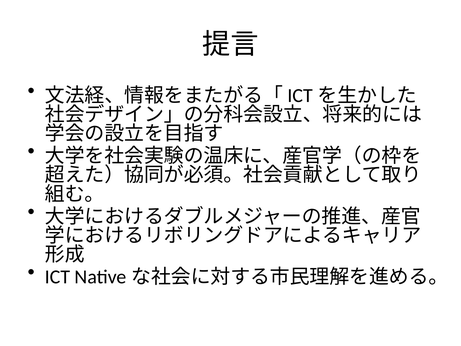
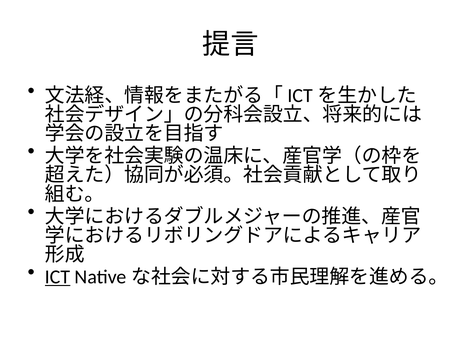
ICT underline: none -> present (58, 277)
